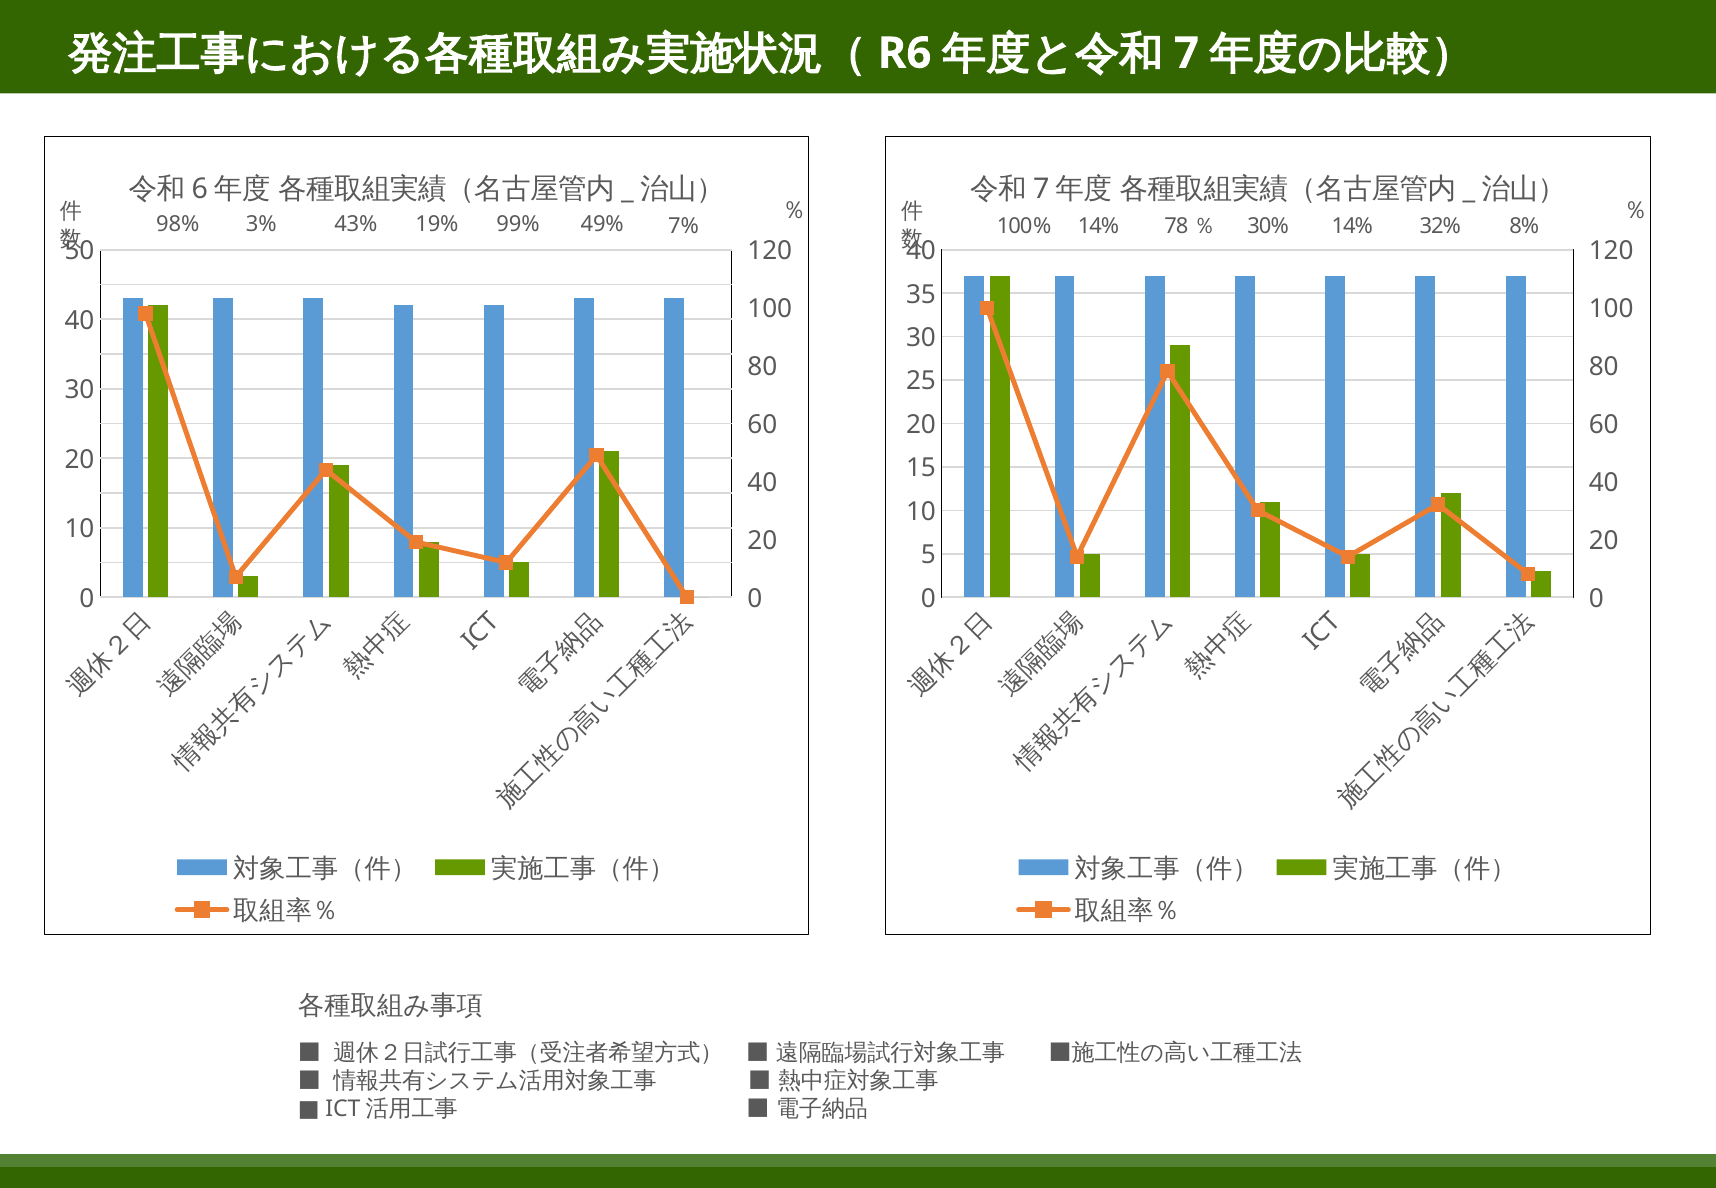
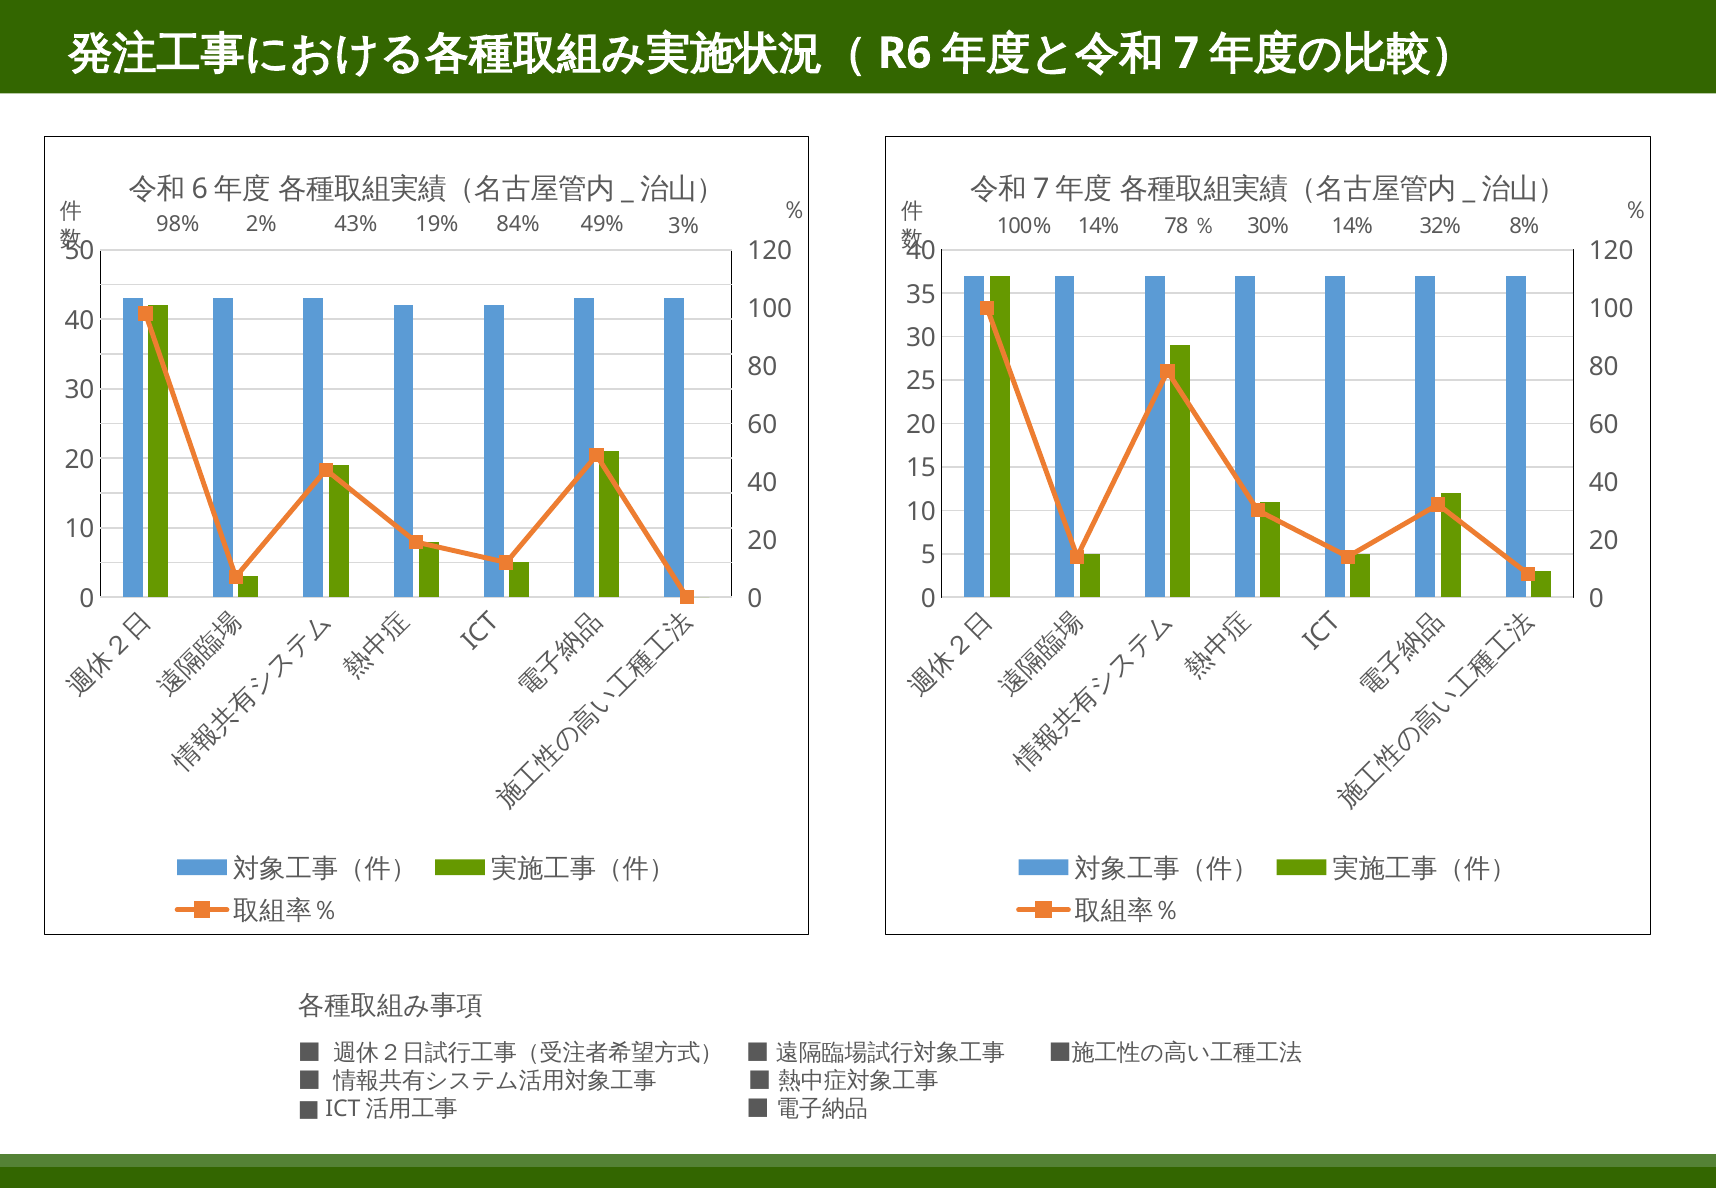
3%: 3% -> 2% (261, 225)
99%: 99% -> 84% (518, 225)
7%: 7% -> 3% (683, 226)
